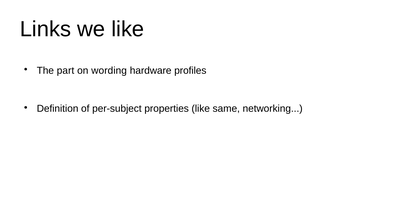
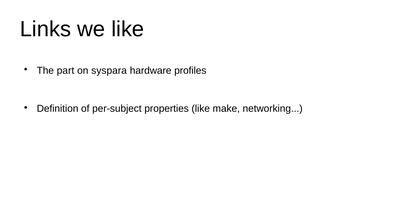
wording: wording -> syspara (109, 70)
same: same -> make (226, 109)
